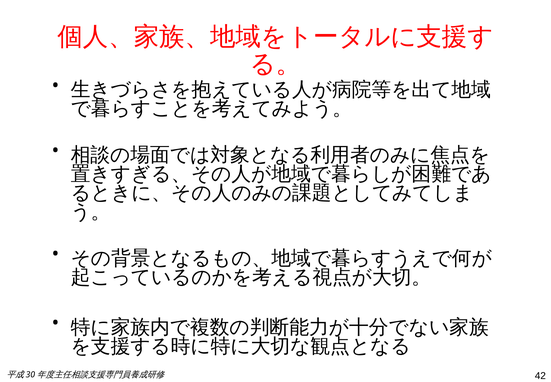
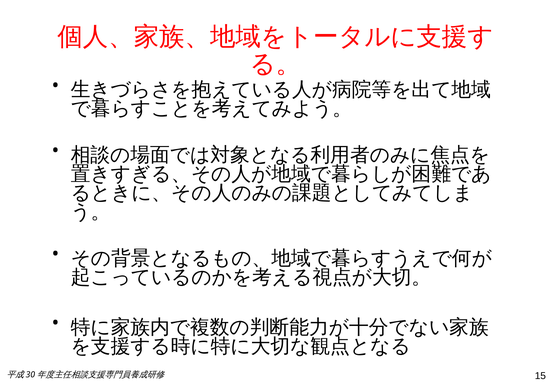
42: 42 -> 15 (540, 375)
